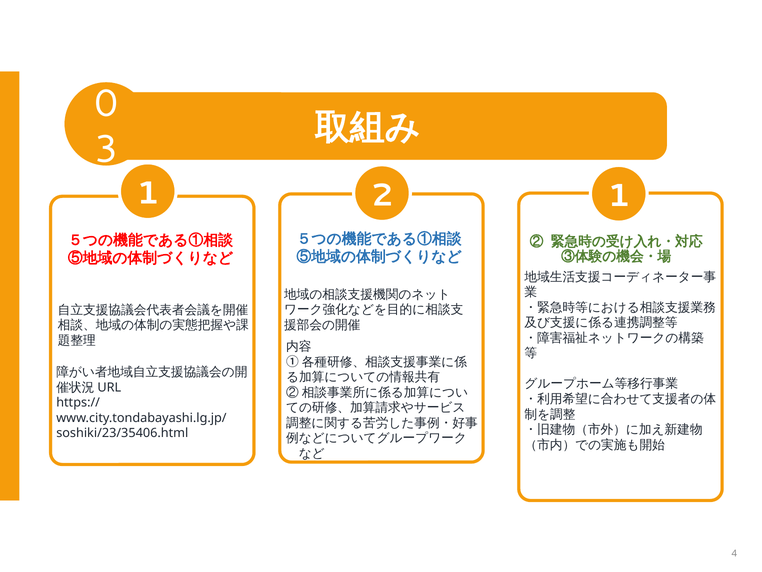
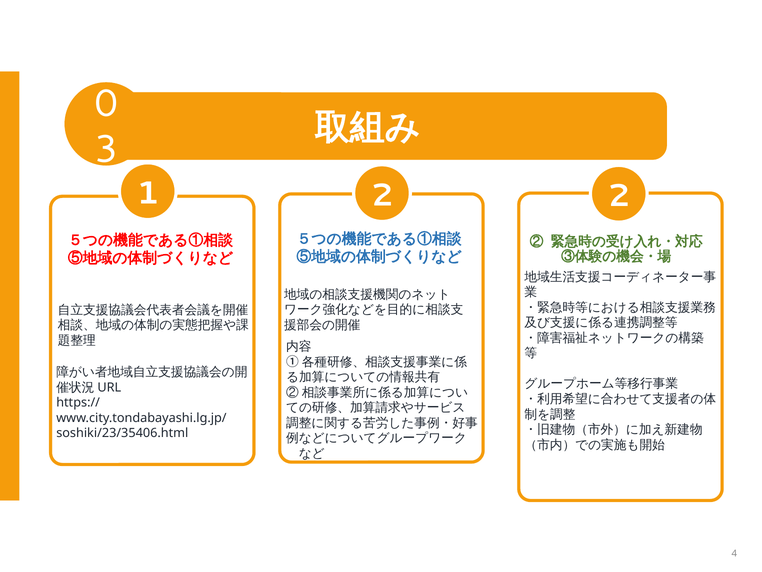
2 1: 1 -> 2 (619, 196)
